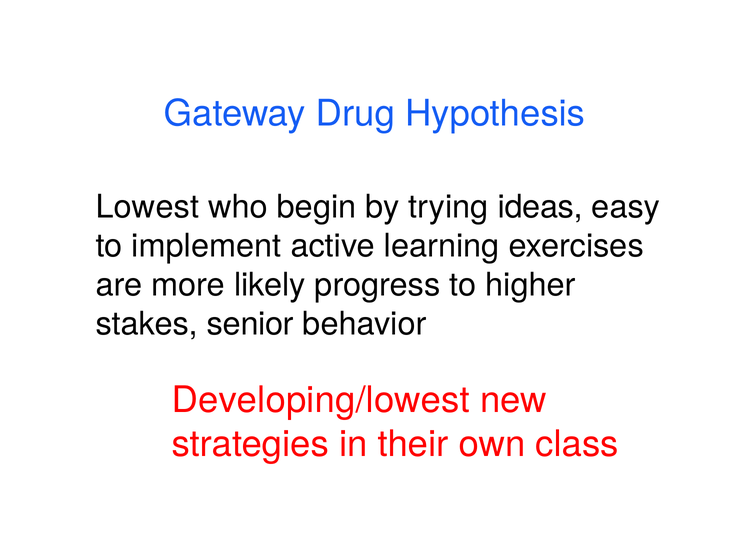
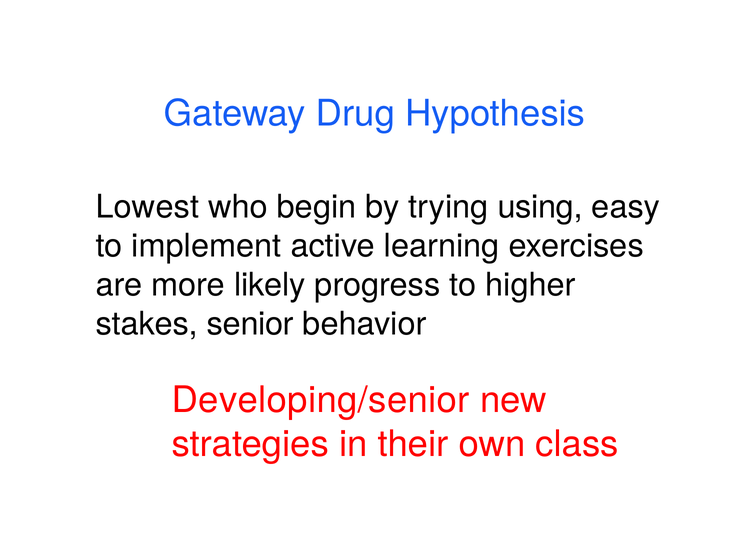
ideas: ideas -> using (540, 207)
Developing/lowest: Developing/lowest -> Developing/senior (321, 400)
